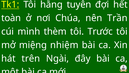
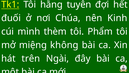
toàn: toàn -> đuối (11, 18)
Trần: Trần -> Kinh (117, 18)
Trước: Trước -> Phẩm (100, 31)
nhiệm: nhiệm -> không (64, 45)
